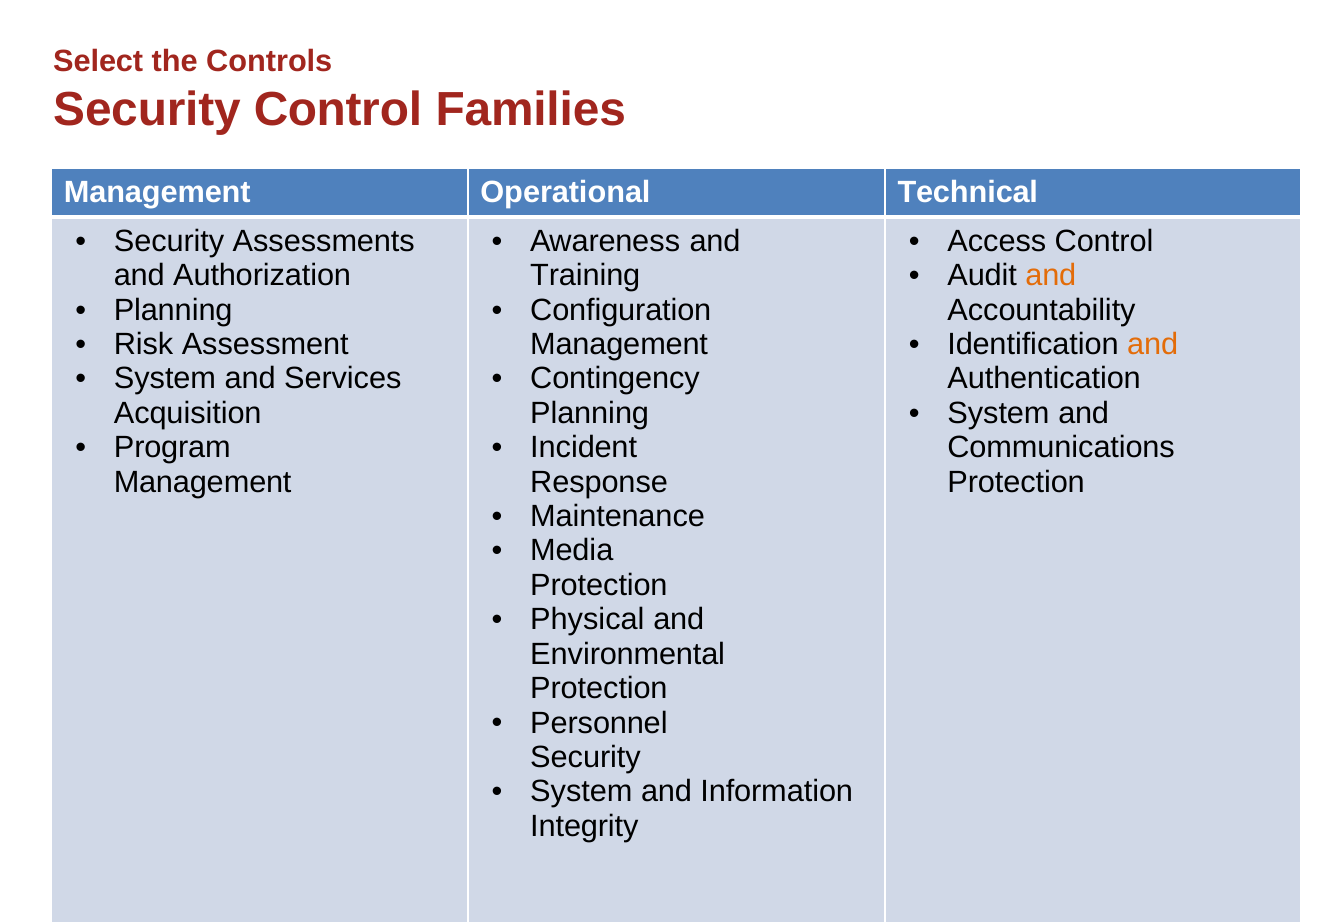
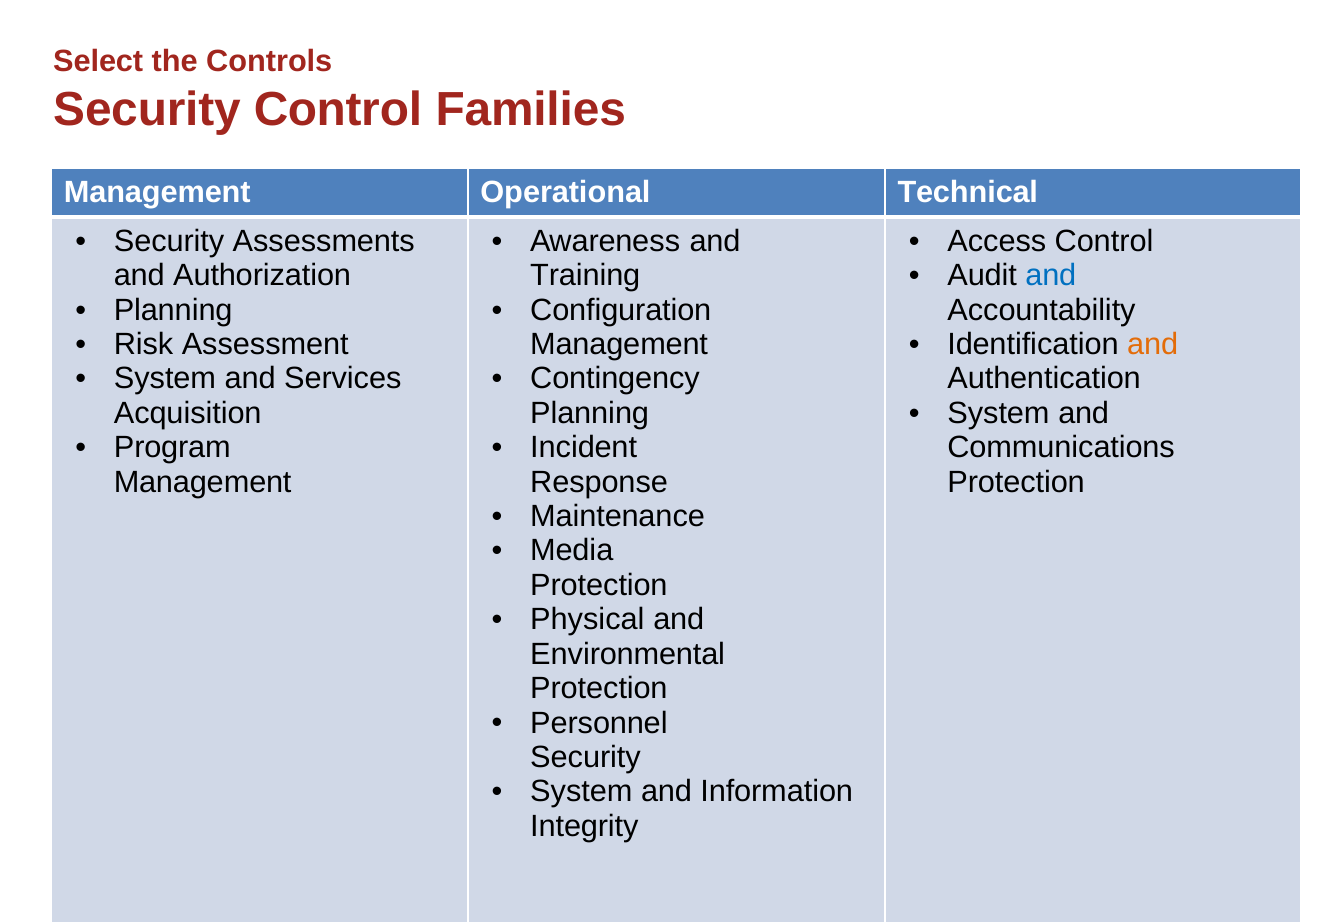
and colour: orange -> blue (1051, 276)
